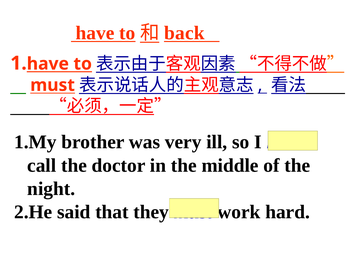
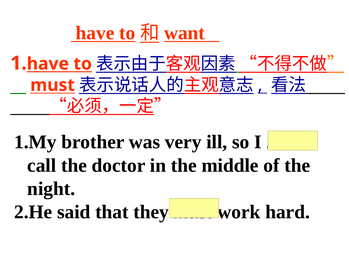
back: back -> want (184, 33)
